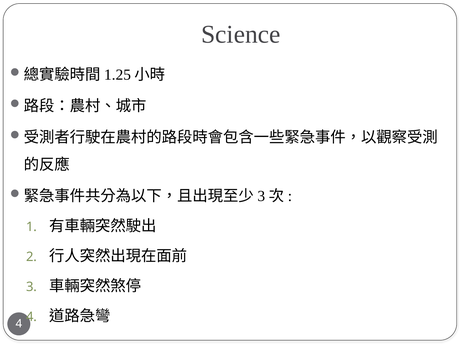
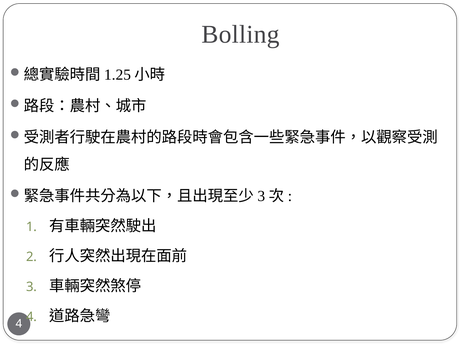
Science: Science -> Bolling (241, 34)
